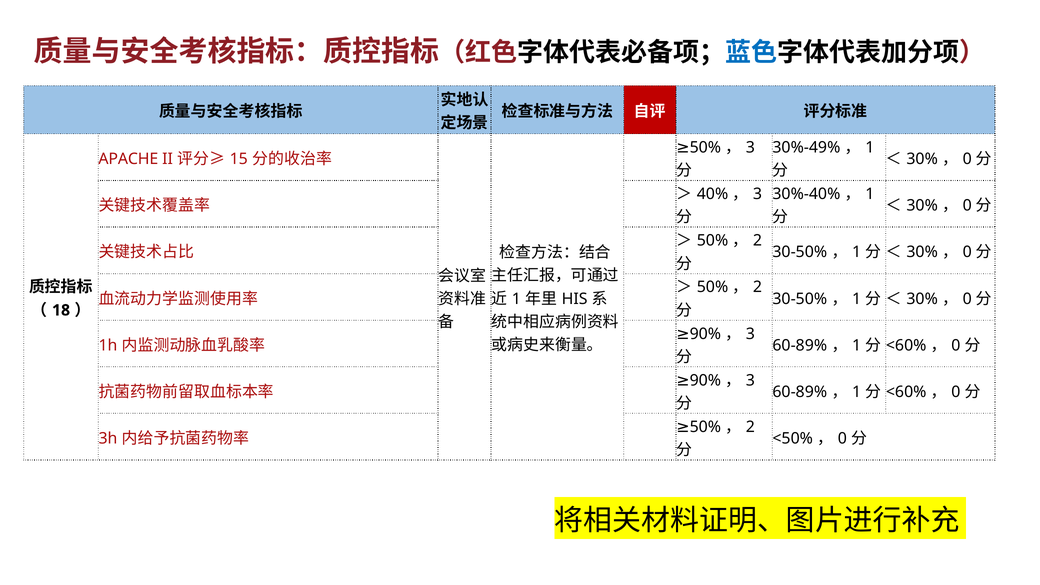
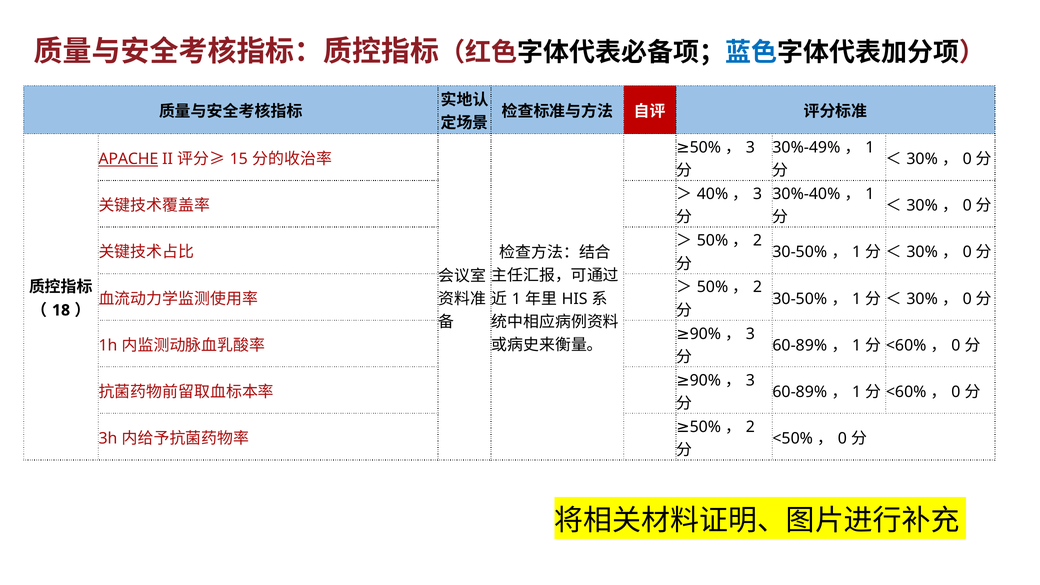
APACHE underline: none -> present (128, 159)
